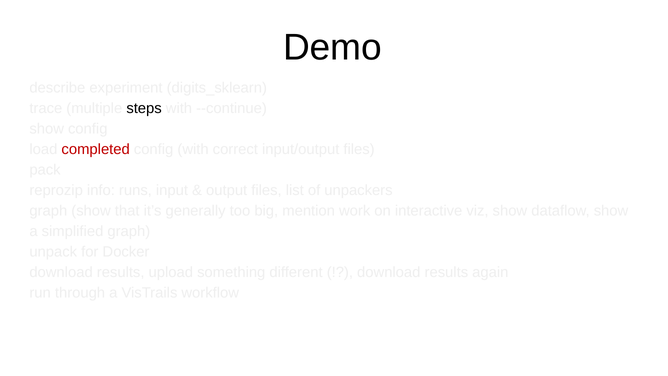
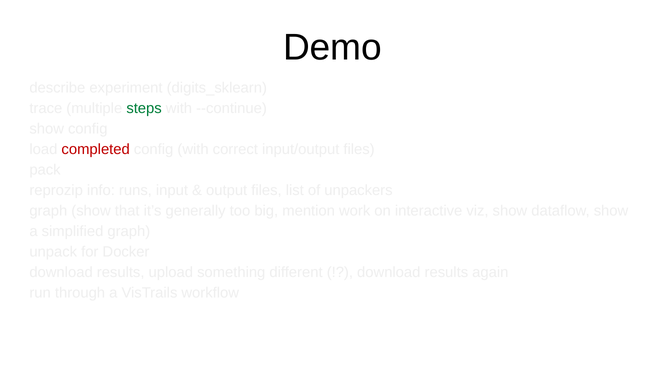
steps colour: black -> green (144, 108)
